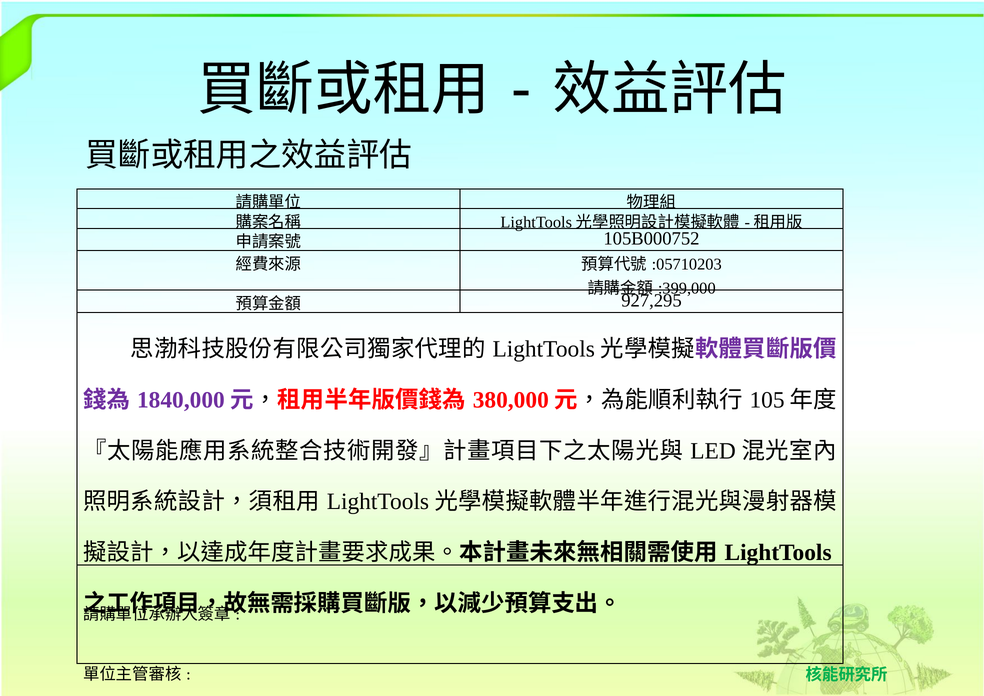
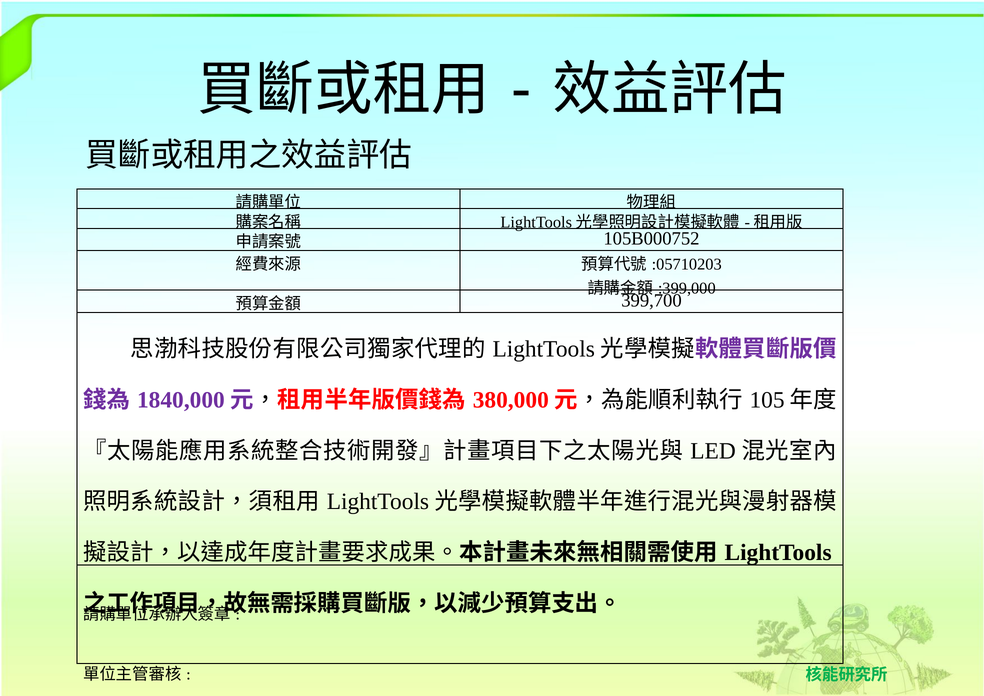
927,295: 927,295 -> 399,700 (652, 301)
